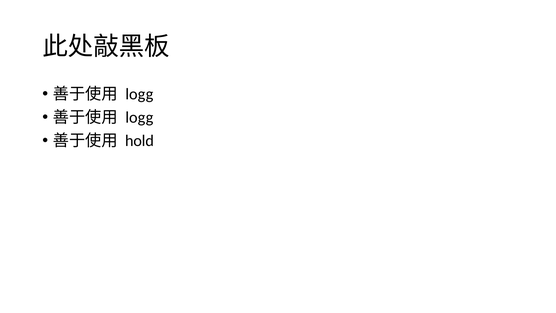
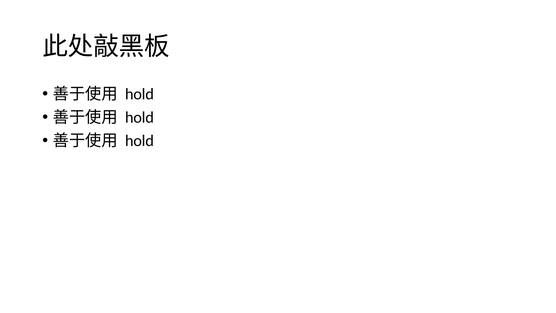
logg: logg -> hold (140, 94)
logg: logg -> hold (140, 117)
